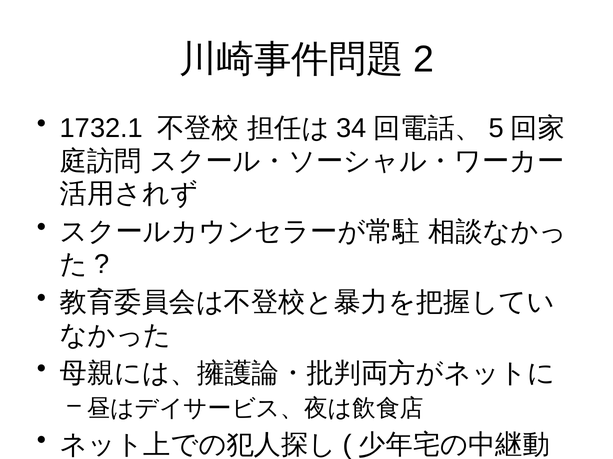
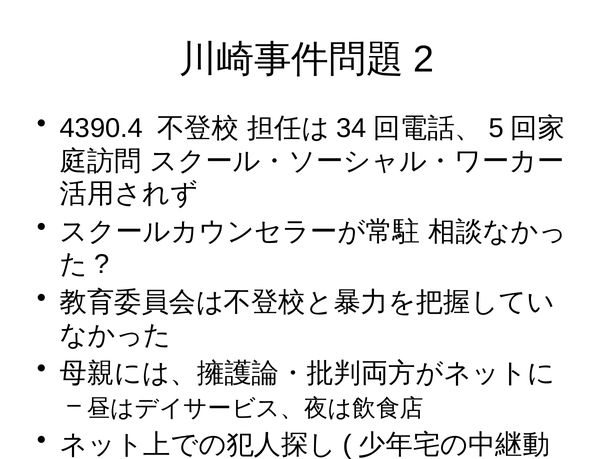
1732.1: 1732.1 -> 4390.4 (101, 129)
